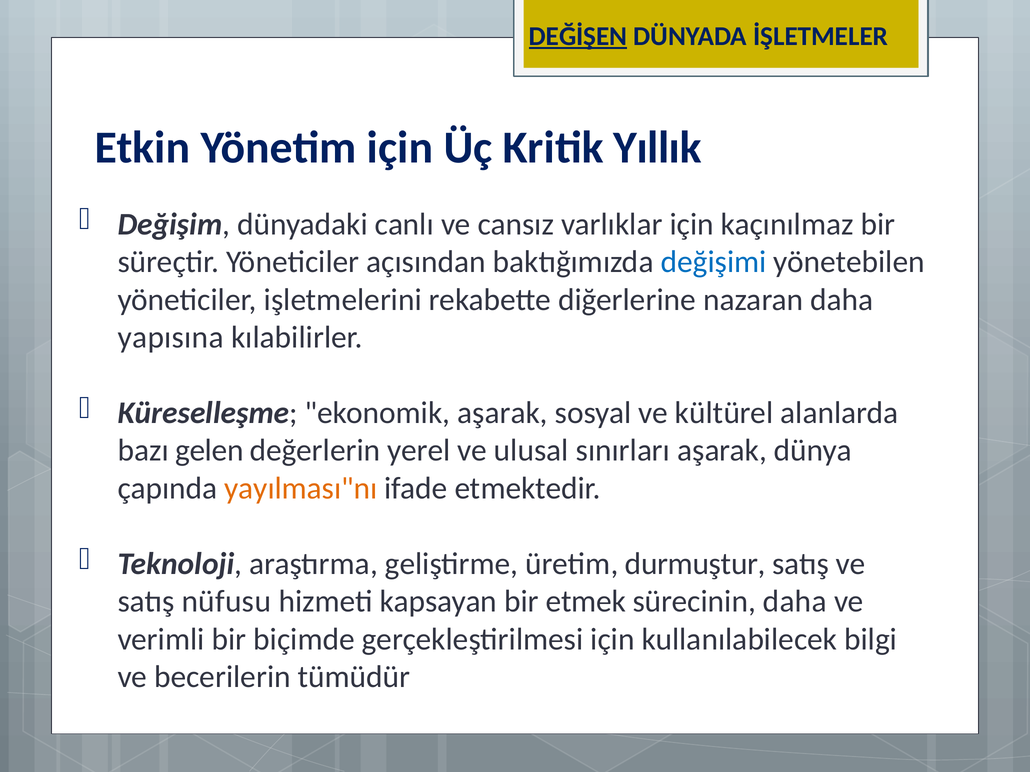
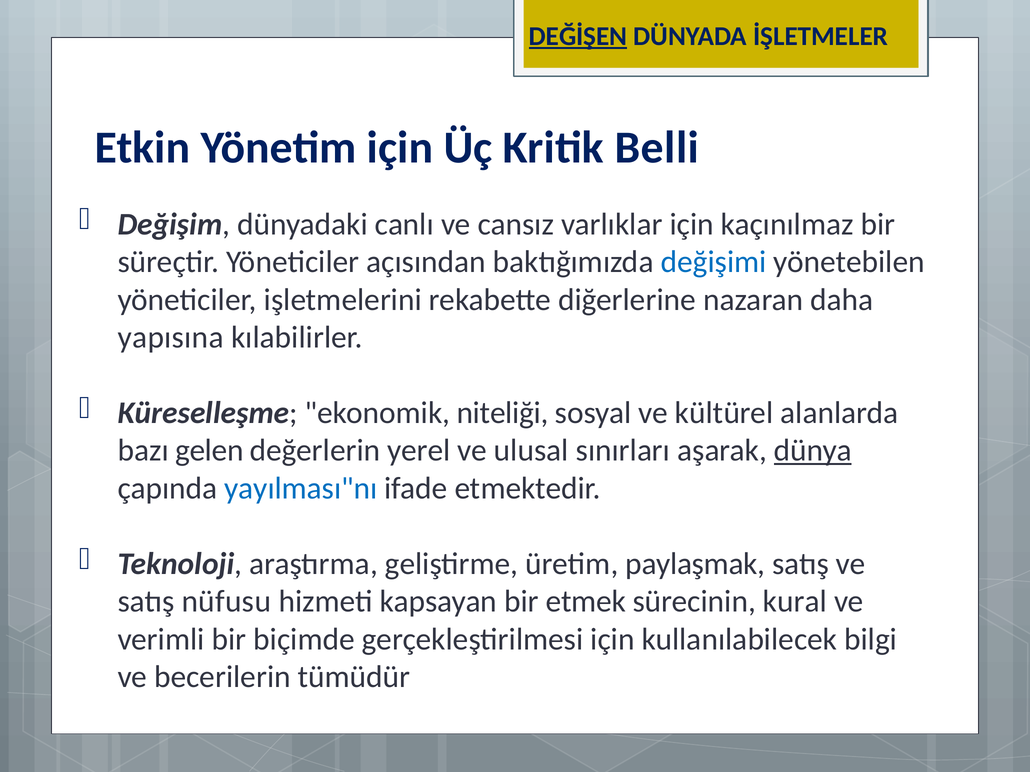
Yıllık: Yıllık -> Belli (657, 148)
ekonomik aşarak: aşarak -> niteliği (503, 413)
dünya underline: none -> present (813, 451)
yayılması"nı colour: orange -> blue (301, 489)
durmuştur: durmuştur -> paylaşmak (695, 564)
sürecinin daha: daha -> kural (795, 602)
